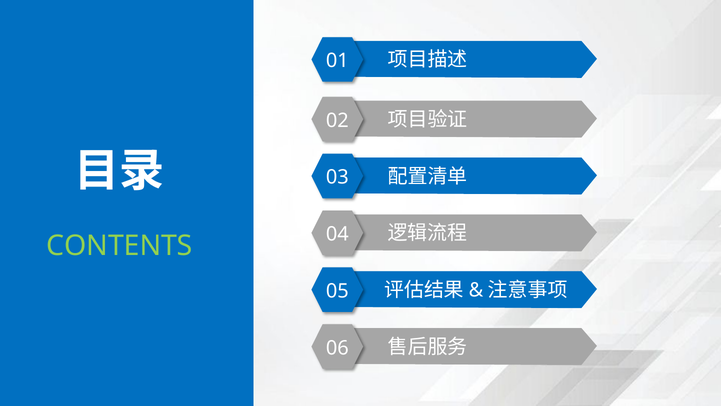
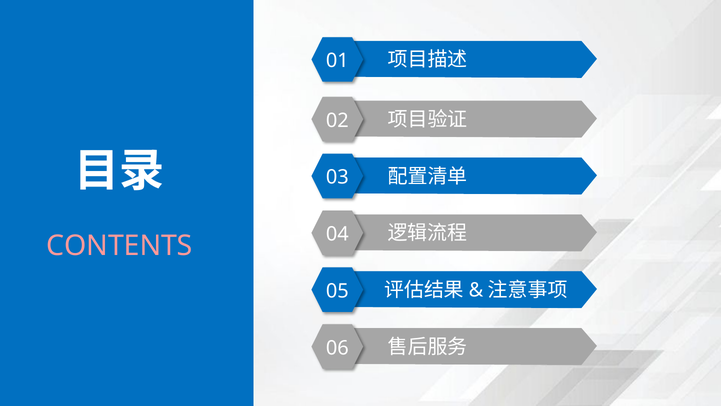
CONTENTS colour: light green -> pink (119, 245)
